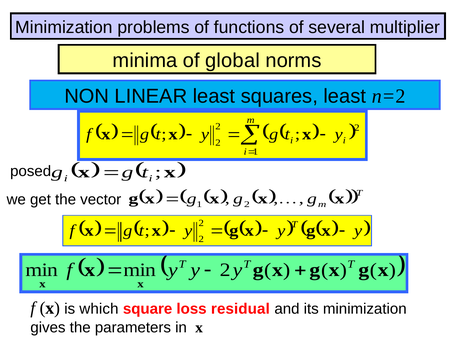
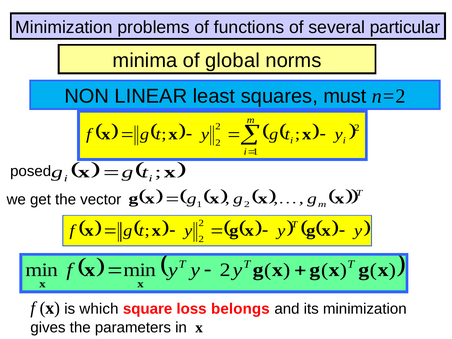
multiplier: multiplier -> particular (405, 27)
squares least: least -> must (345, 96)
residual: residual -> belongs (240, 309)
